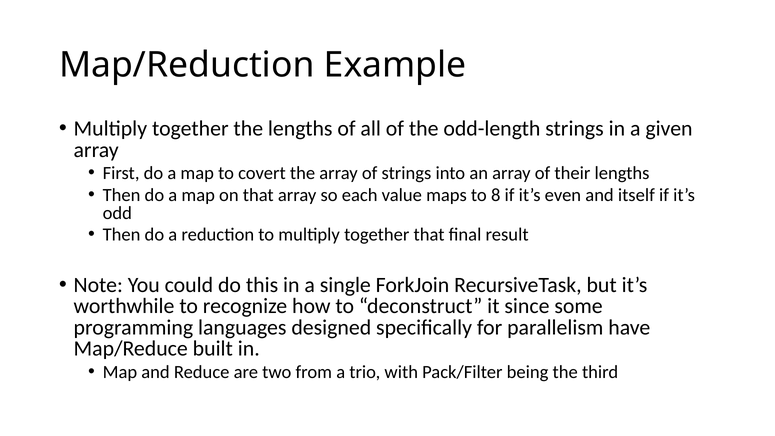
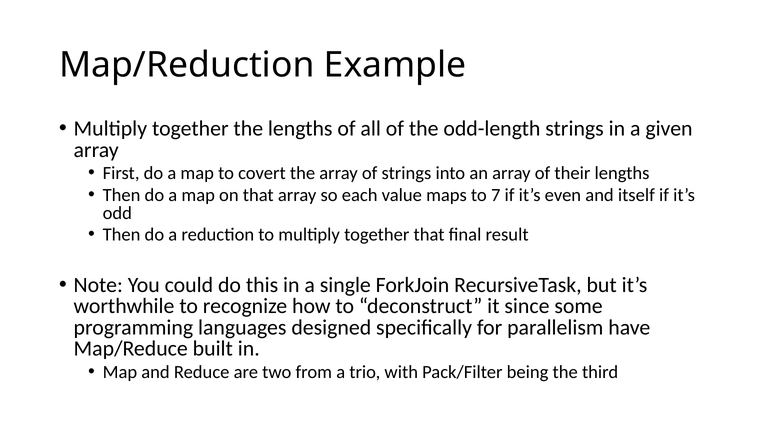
8: 8 -> 7 (496, 195)
